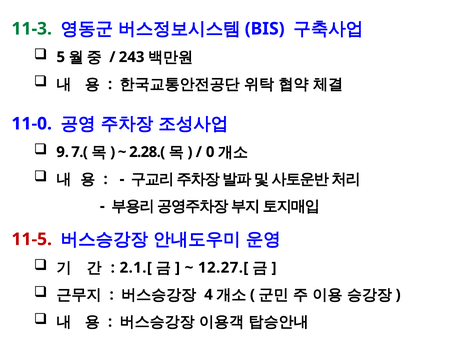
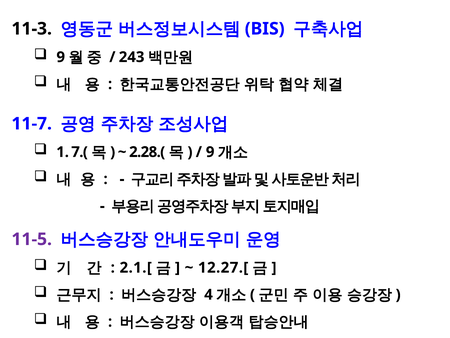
11-3 colour: green -> black (32, 29)
5: 5 -> 9 (61, 57)
11-0: 11-0 -> 11-7 (32, 123)
9: 9 -> 1 (63, 152)
0: 0 -> 9 (210, 152)
11-5 colour: red -> purple (32, 239)
